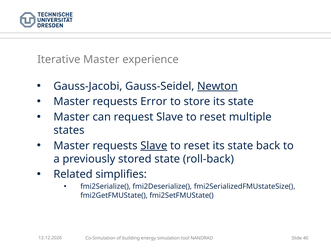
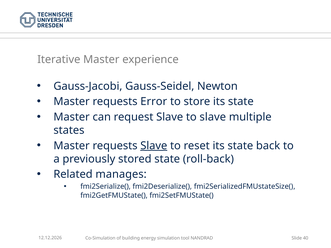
Newton underline: present -> none (217, 86)
request Slave to reset: reset -> slave (213, 117)
simplifies: simplifies -> manages (121, 175)
